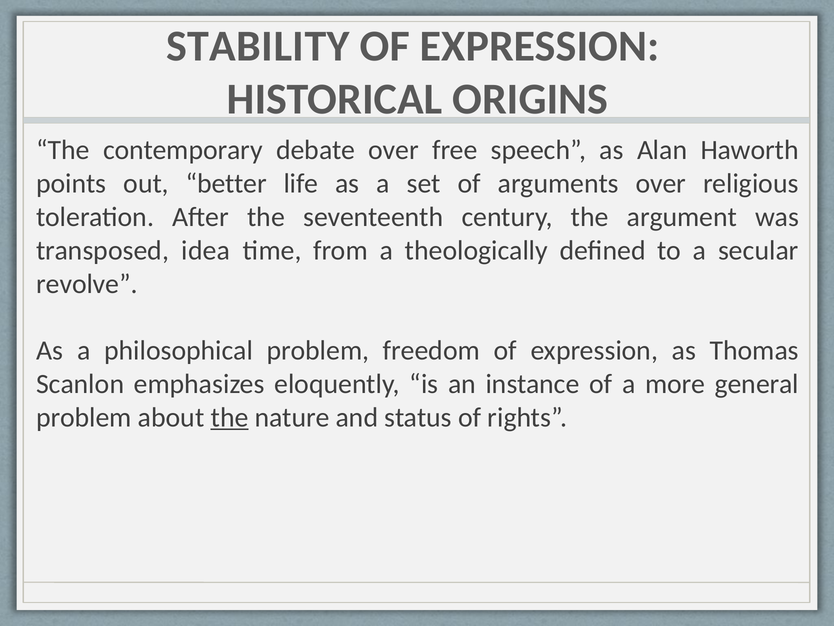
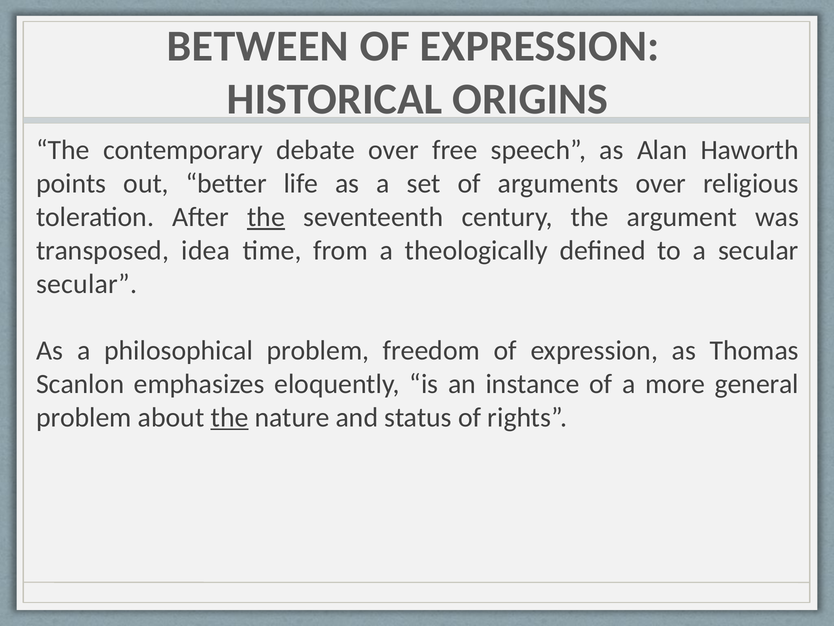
STABILITY: STABILITY -> BETWEEN (258, 46)
the underline: none -> present (266, 217)
revolve: revolve -> secular (87, 284)
